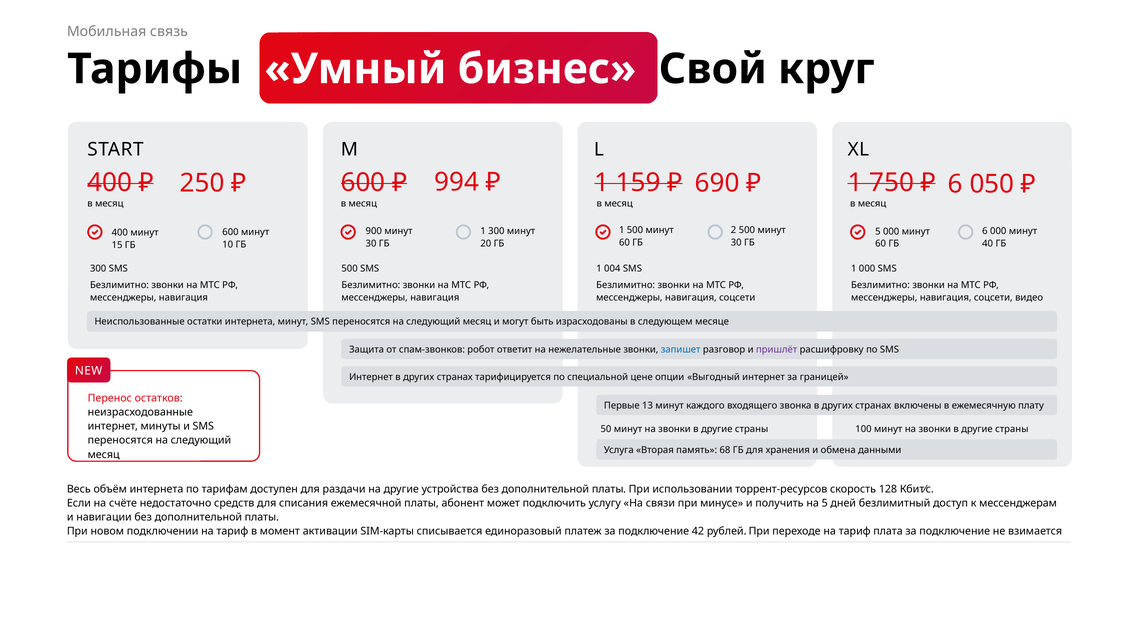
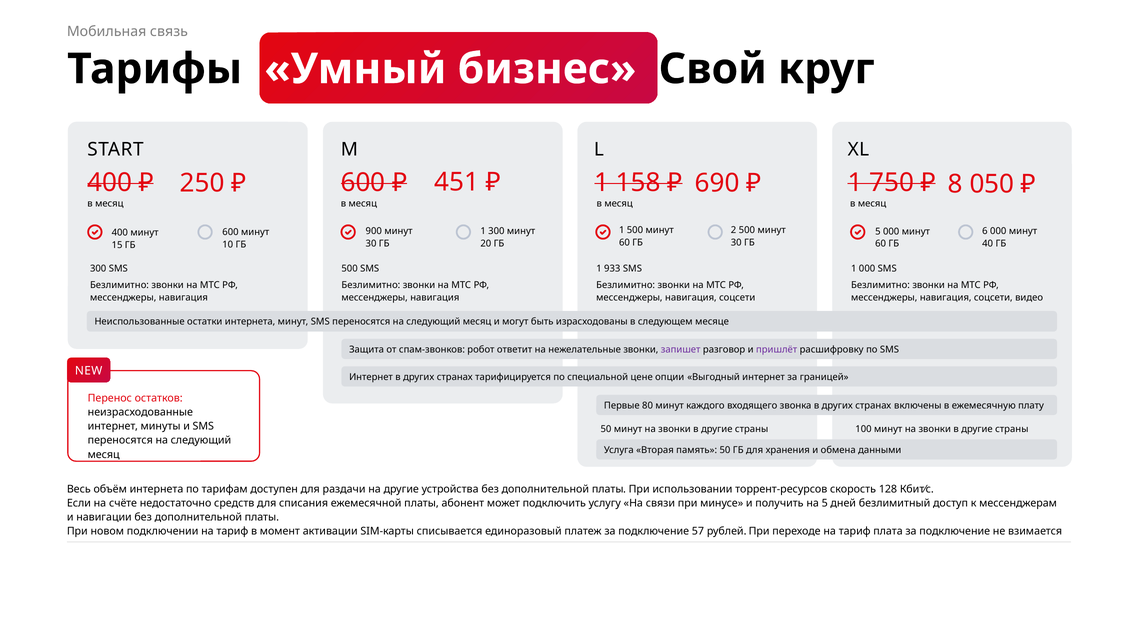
159: 159 -> 158 (638, 183)
994: 994 -> 451 (457, 182)
6: 6 -> 8 (955, 184)
004: 004 -> 933 (612, 269)
запишет colour: blue -> purple (681, 350)
13: 13 -> 80 (648, 406)
память 68: 68 -> 50 (725, 450)
42: 42 -> 57 (698, 532)
